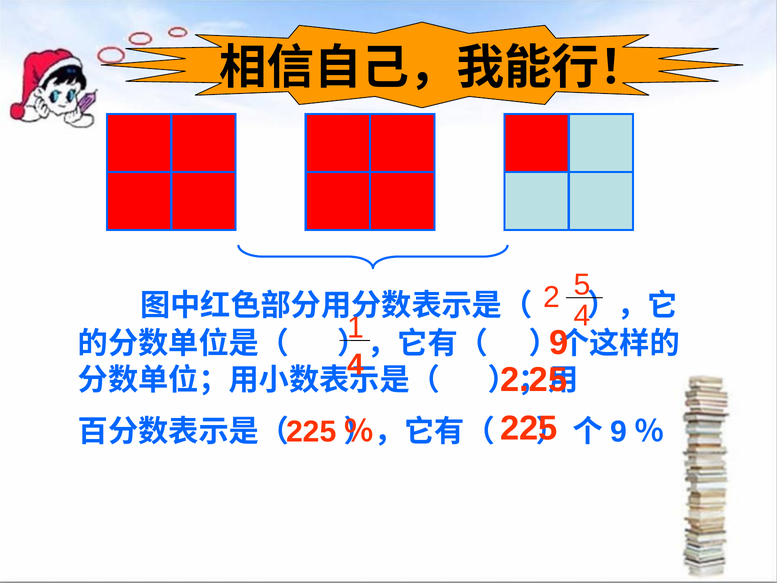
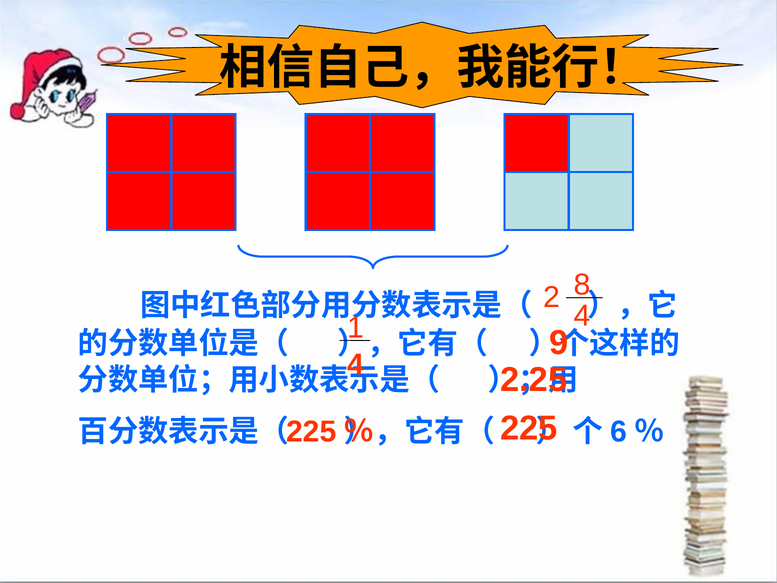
5: 5 -> 8 (582, 285)
9: 9 -> 6 (619, 431)
